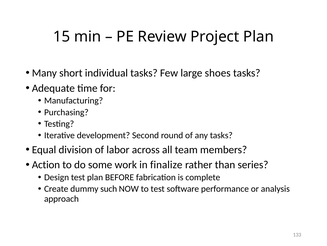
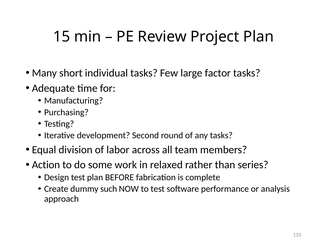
shoes: shoes -> factor (218, 73)
finalize: finalize -> relaxed (166, 164)
